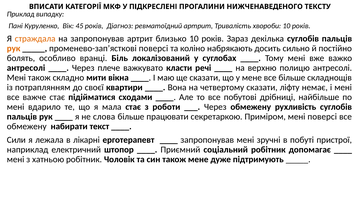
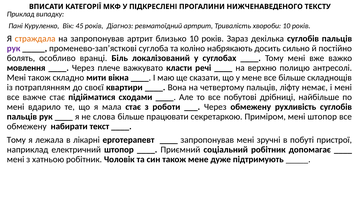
рук colour: orange -> purple (14, 48)
променево-зап’ясткові поверсі: поверсі -> суглоба (153, 48)
антресолі: антресолі -> мовлення (26, 68)
четвертому сказати: сказати -> пальців (262, 87)
мені поверсі: поверсі -> штопор (322, 116)
Сили: Сили -> Тому (16, 140)
